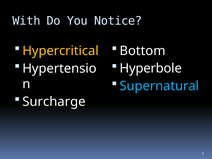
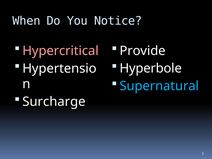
With: With -> When (26, 21)
Hypercritical colour: yellow -> pink (61, 51)
Bottom: Bottom -> Provide (143, 51)
